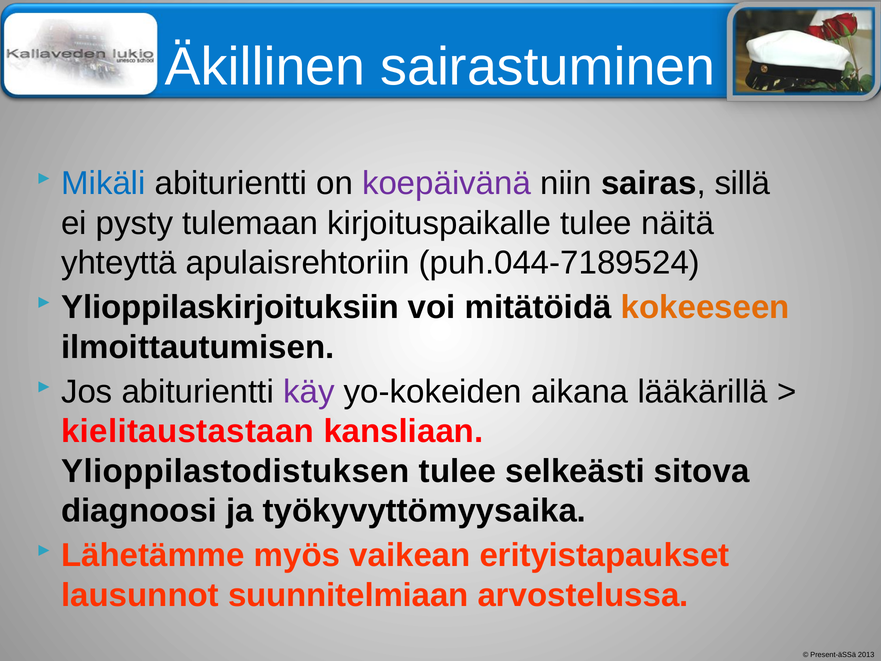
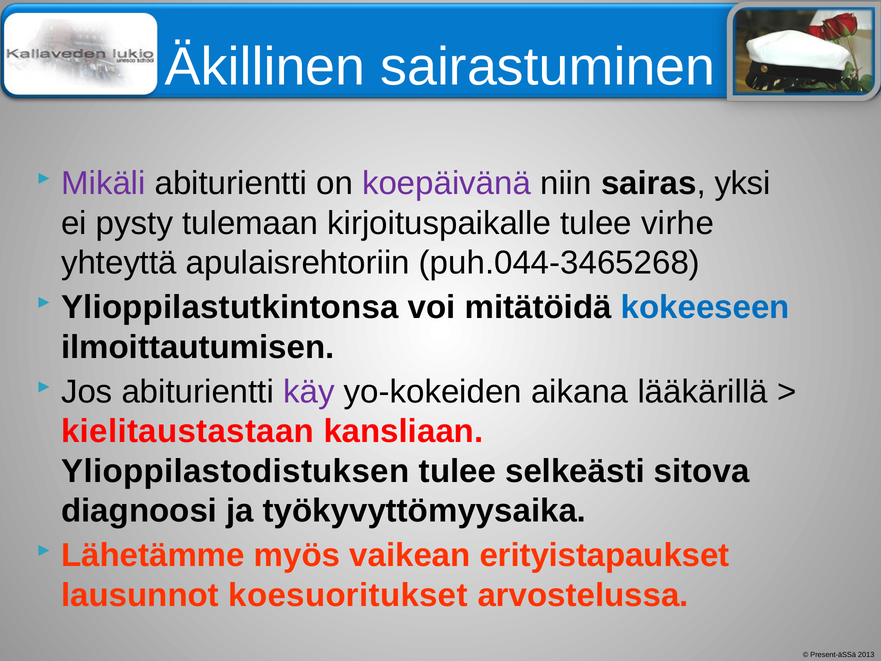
Mikäli colour: blue -> purple (103, 183)
sillä: sillä -> yksi (743, 183)
näitä: näitä -> virhe (678, 223)
puh.044-7189524: puh.044-7189524 -> puh.044-3465268 (559, 263)
Ylioppilaskirjoituksiin: Ylioppilaskirjoituksiin -> Ylioppilastutkintonsa (230, 307)
kokeeseen colour: orange -> blue (705, 307)
suunnitelmiaan: suunnitelmiaan -> koesuoritukset (348, 595)
